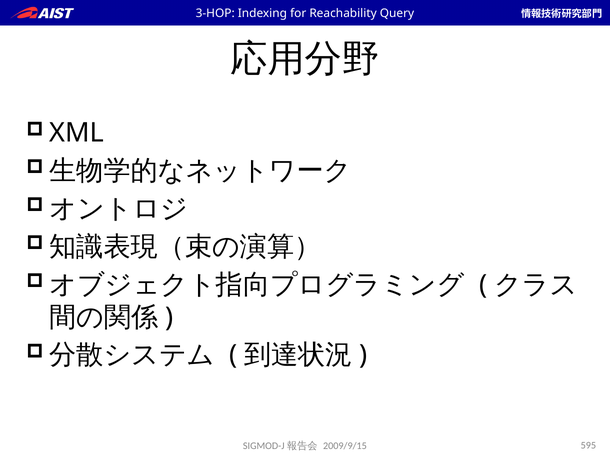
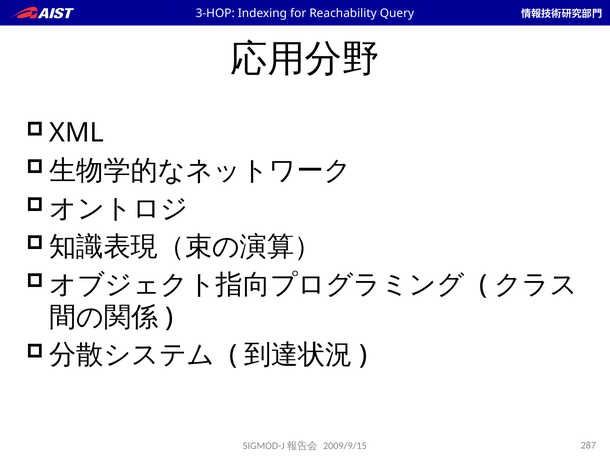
595: 595 -> 287 (588, 446)
